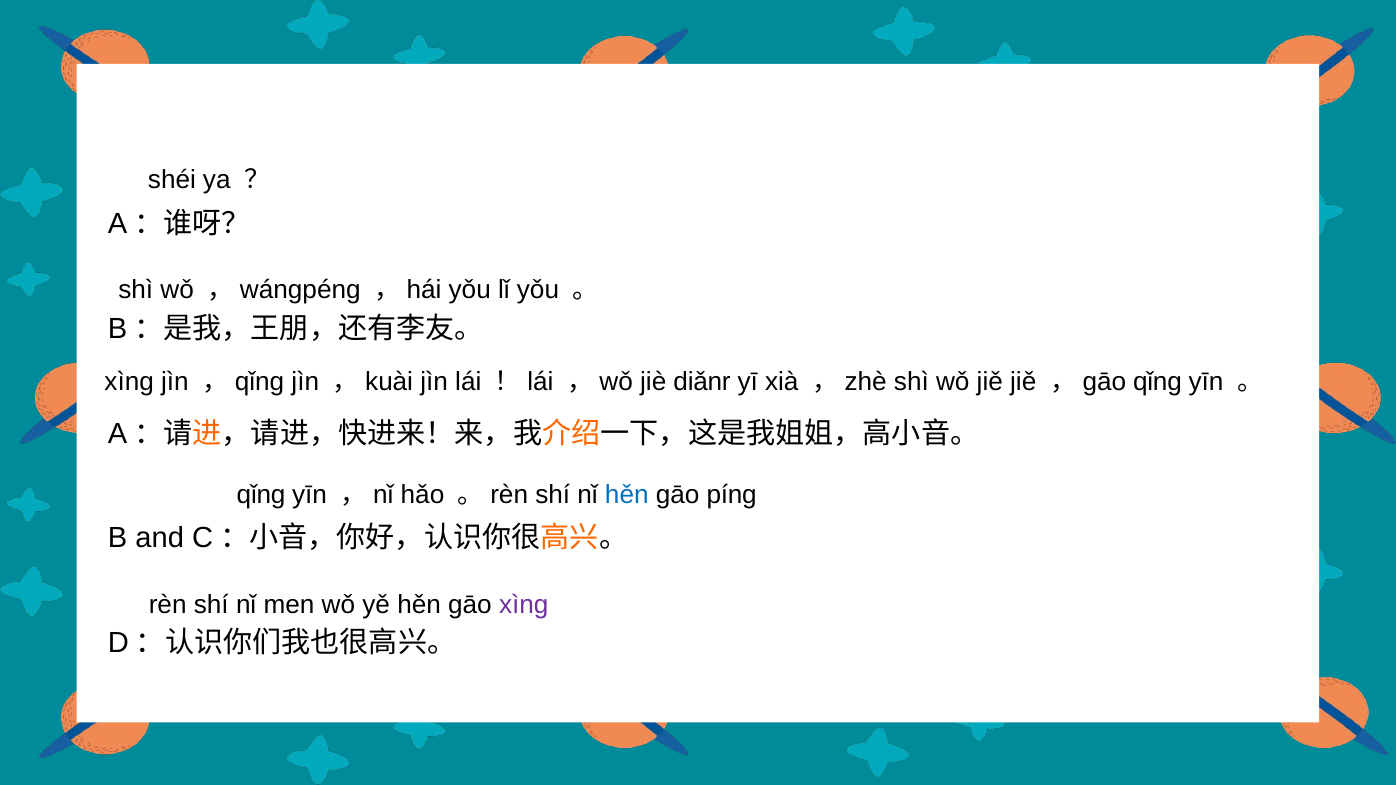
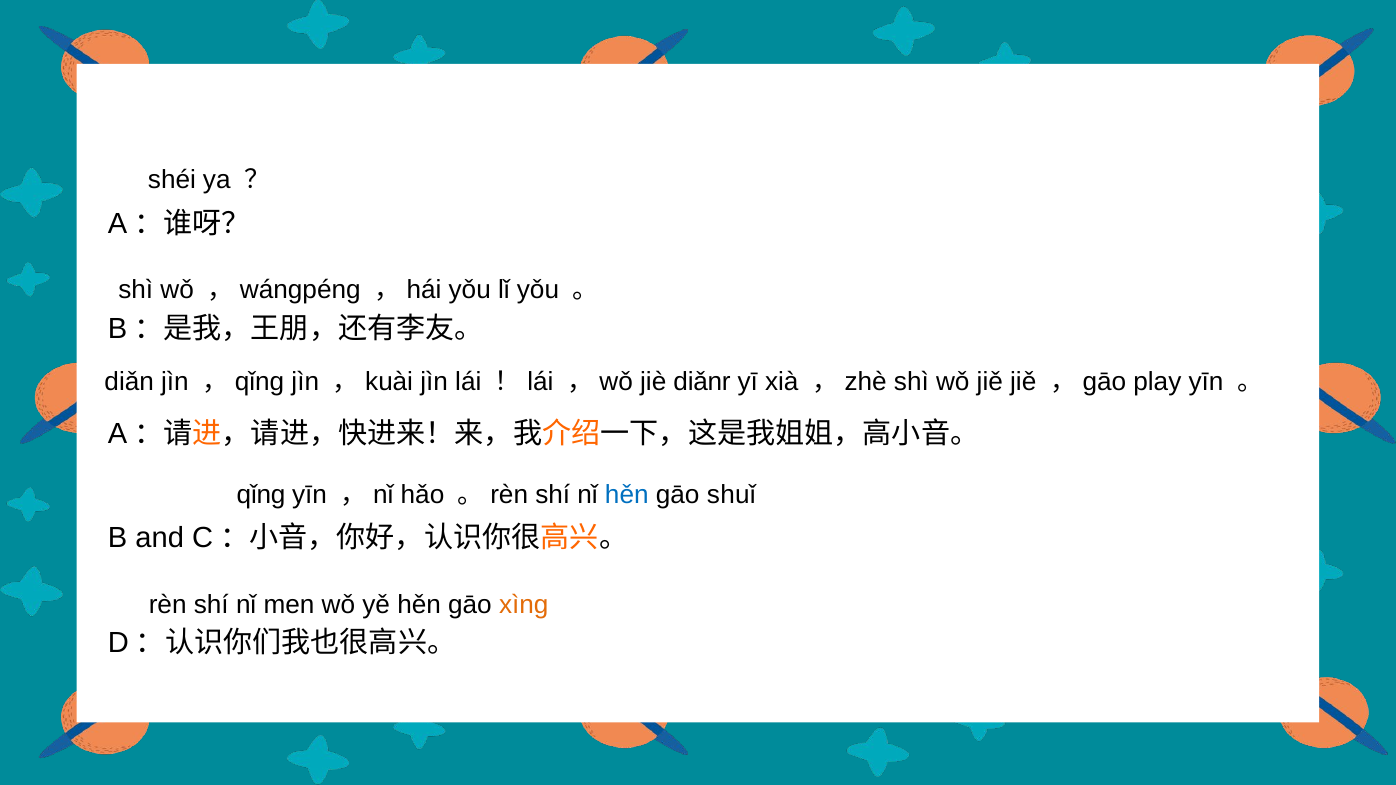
xìng: xìng -> diǎn (129, 382)
，gāo qǐng: qǐng -> play (1157, 382)
píng: píng -> shuǐ (731, 495)
xìng colour: purple -> orange (524, 605)
